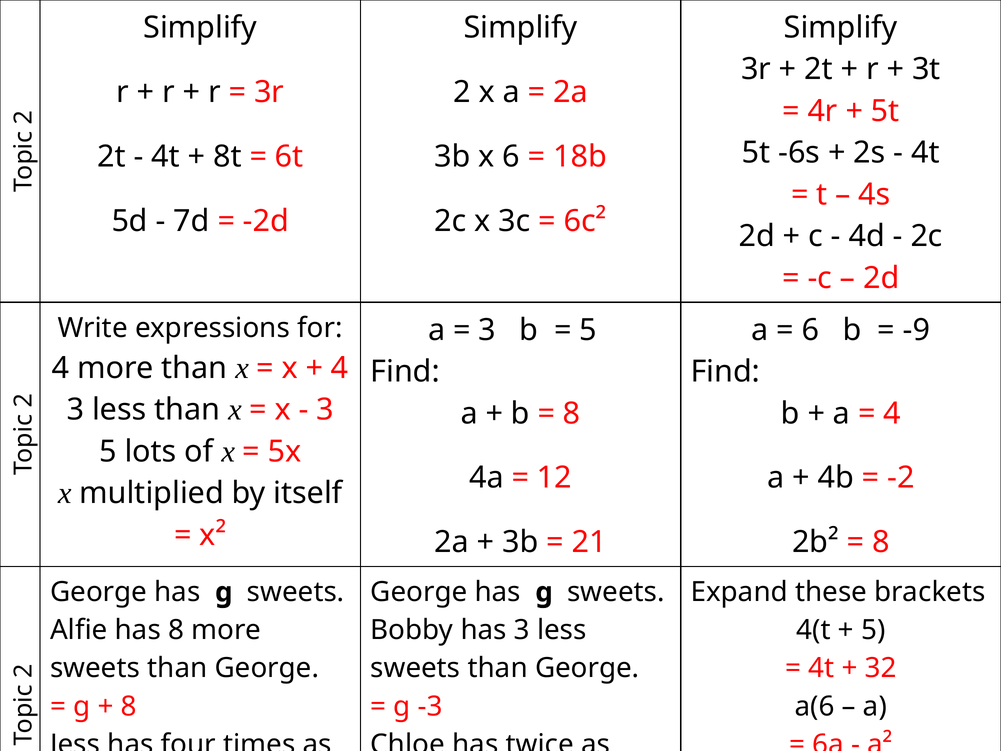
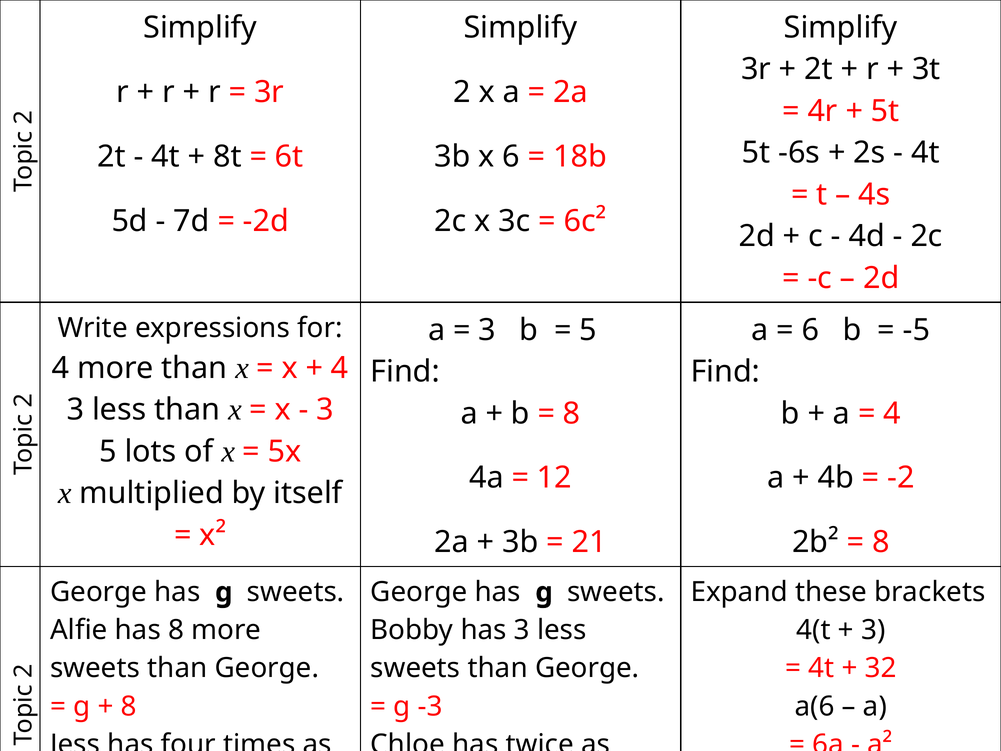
-9: -9 -> -5 (916, 330)
5: 5 -> 3 (873, 630)
